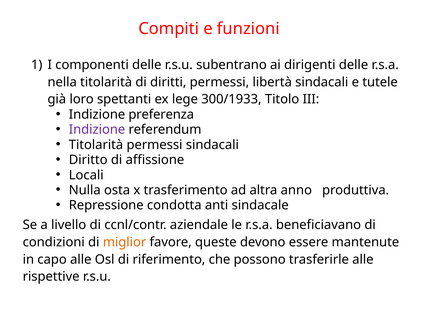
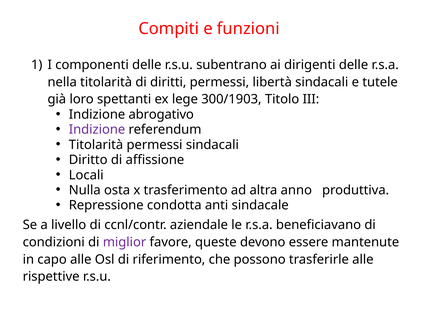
300/1933: 300/1933 -> 300/1903 (231, 99)
preferenza: preferenza -> abrogativo (161, 114)
miglior colour: orange -> purple (125, 242)
